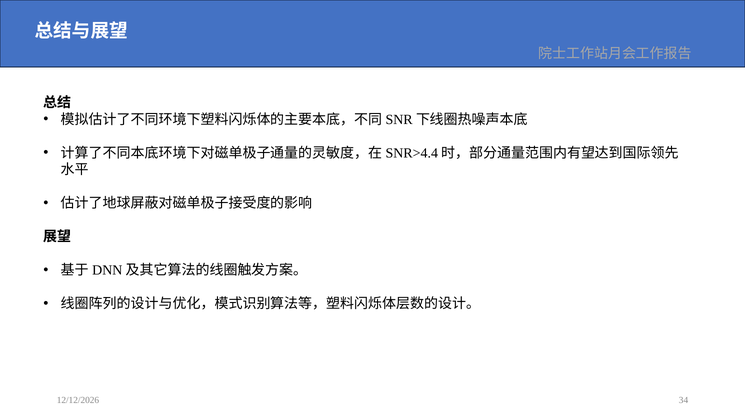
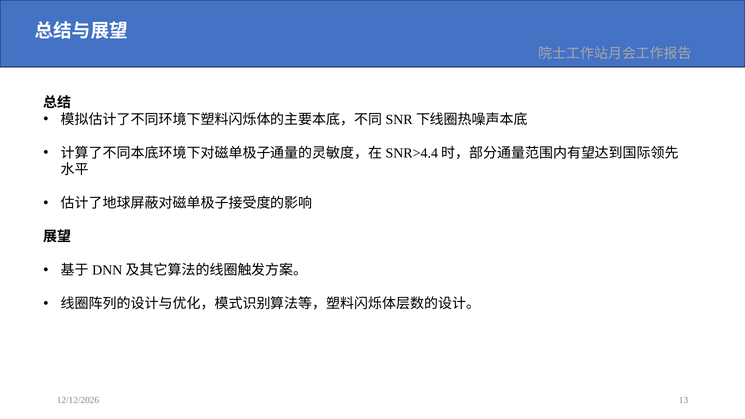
34: 34 -> 13 (684, 400)
